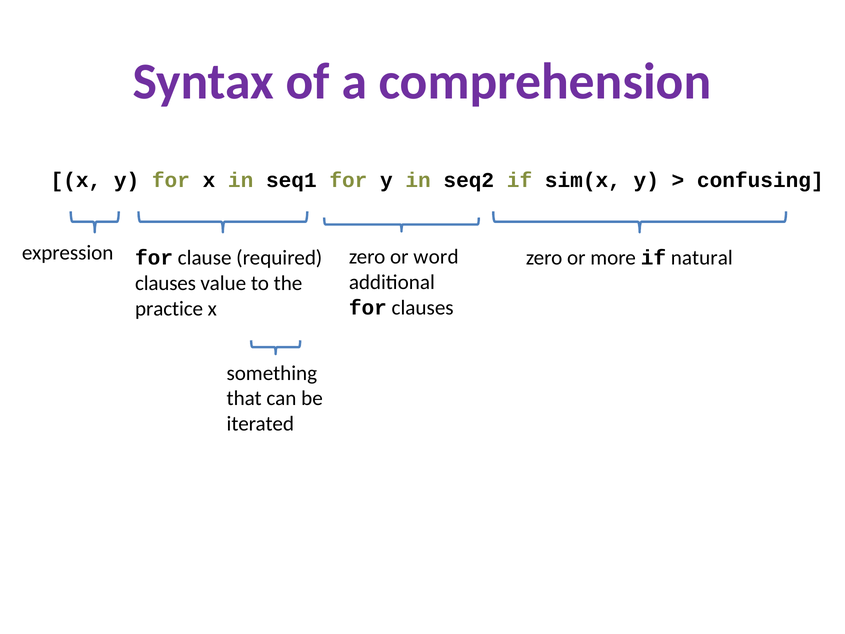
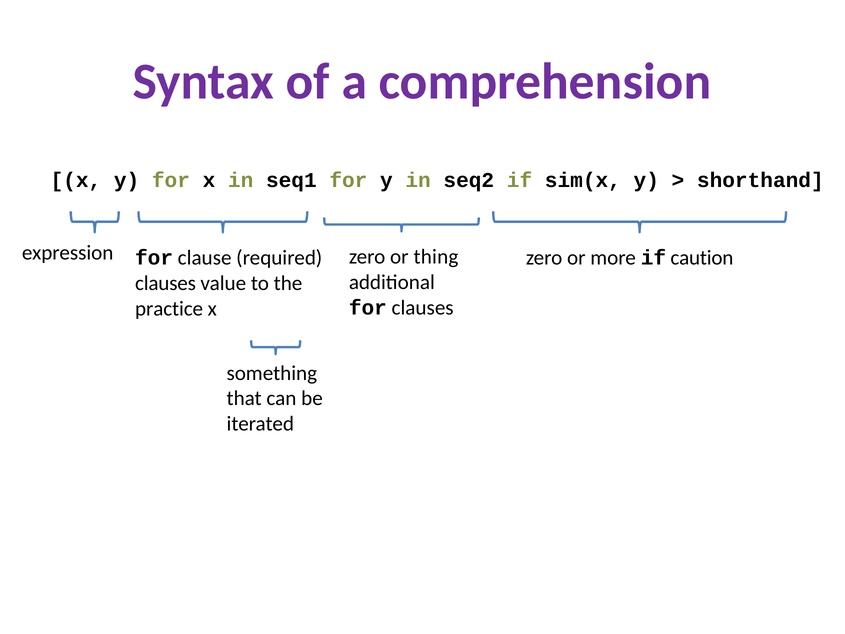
confusing: confusing -> shorthand (760, 180)
natural: natural -> caution (702, 258)
word: word -> thing (436, 257)
